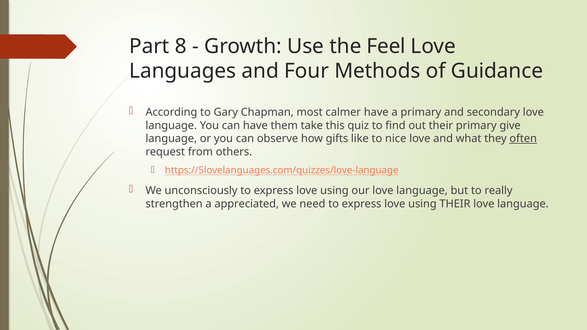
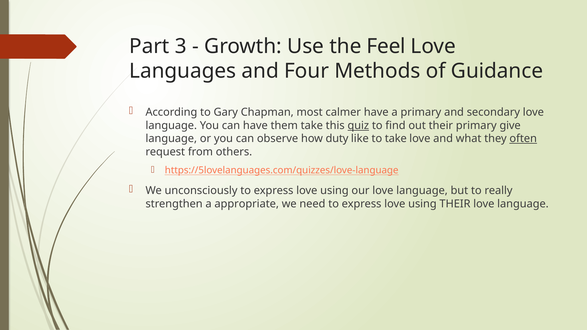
8: 8 -> 3 (181, 46)
quiz underline: none -> present (358, 126)
gifts: gifts -> duty (337, 139)
to nice: nice -> take (396, 139)
appreciated: appreciated -> appropriate (247, 204)
